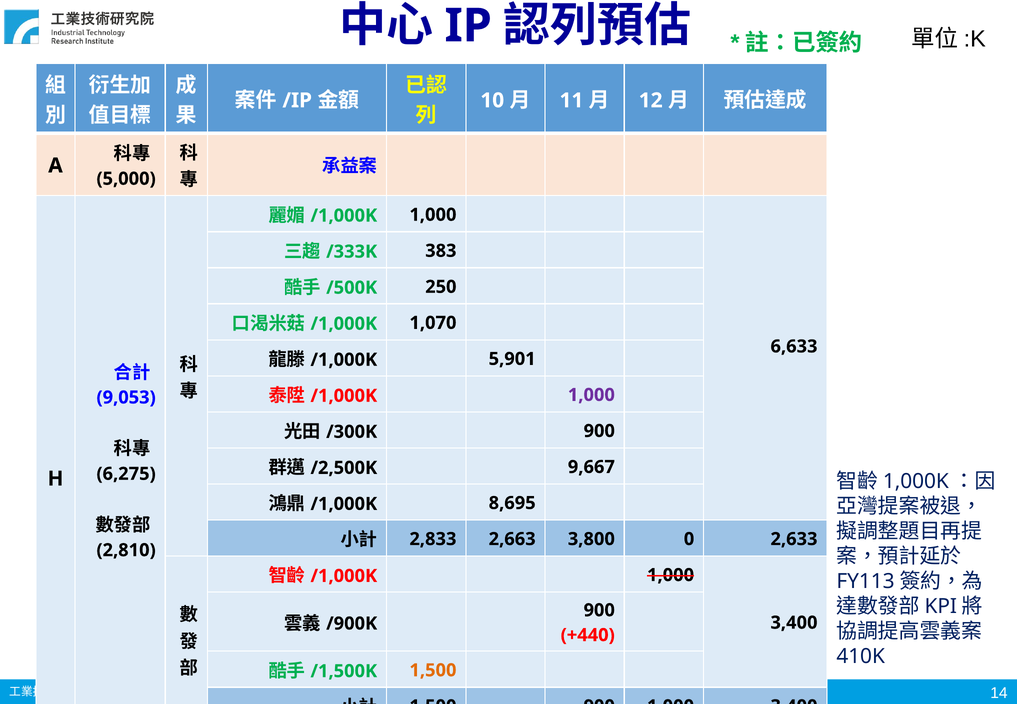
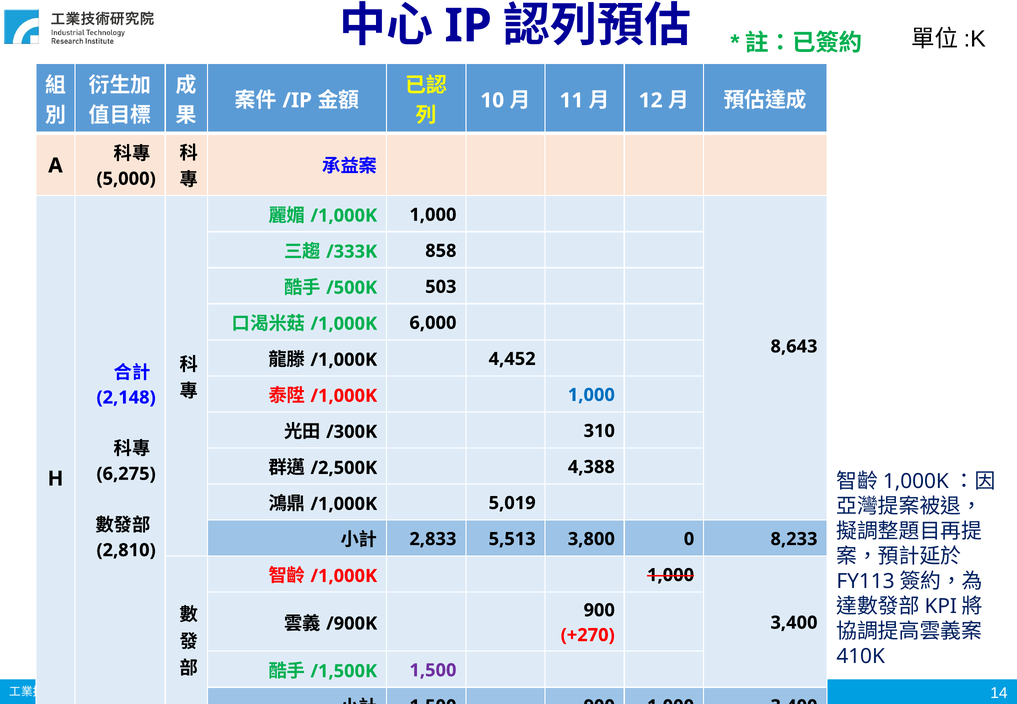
383: 383 -> 858 (441, 251)
250: 250 -> 503 (441, 287)
1,070: 1,070 -> 6,000 (433, 323)
6,633: 6,633 -> 8,643 (794, 346)
5,901: 5,901 -> 4,452 (512, 359)
1,000 colour: purple -> blue (591, 395)
9,053: 9,053 -> 2,148 (126, 398)
900: 900 -> 310 (599, 431)
9,667: 9,667 -> 4,388 (591, 467)
8,695: 8,695 -> 5,019 (512, 503)
2,663: 2,663 -> 5,513 (512, 539)
2,633: 2,633 -> 8,233 (794, 539)
+440: +440 -> +270 (588, 635)
1,500 colour: orange -> purple (433, 670)
